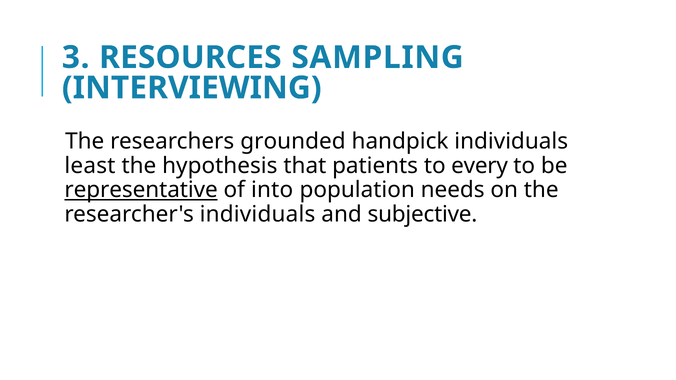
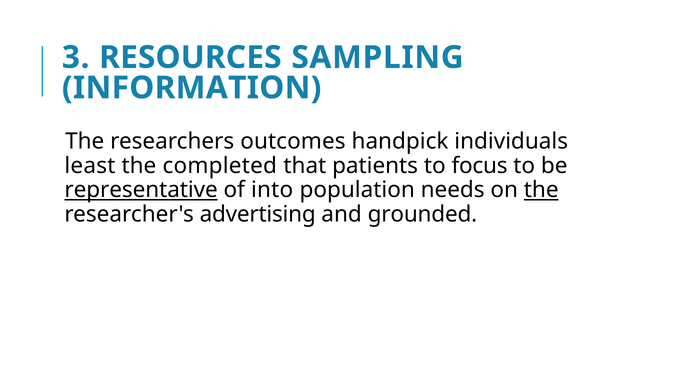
INTERVIEWING: INTERVIEWING -> INFORMATION (192, 88)
grounded: grounded -> outcomes (293, 141)
hypothesis: hypothesis -> completed (220, 166)
every: every -> focus (480, 166)
the underline: none -> present (541, 190)
researcher's individuals: individuals -> advertising (258, 214)
subjective: subjective -> grounded (422, 214)
